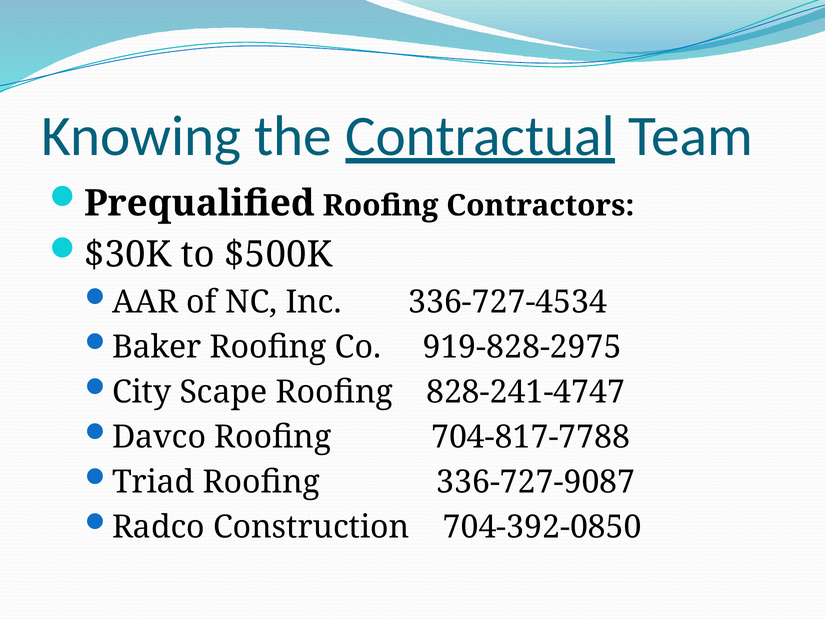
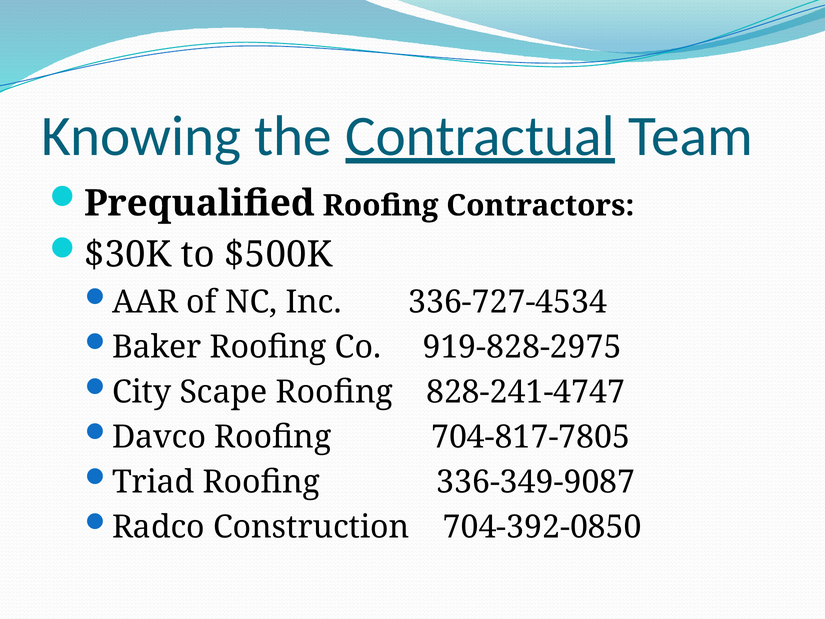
704-817-7788: 704-817-7788 -> 704-817-7805 (531, 437)
336-727-9087: 336-727-9087 -> 336-349-9087 (536, 482)
